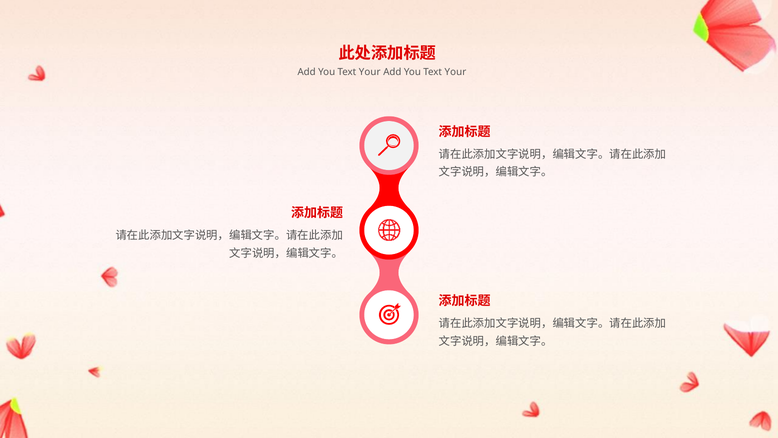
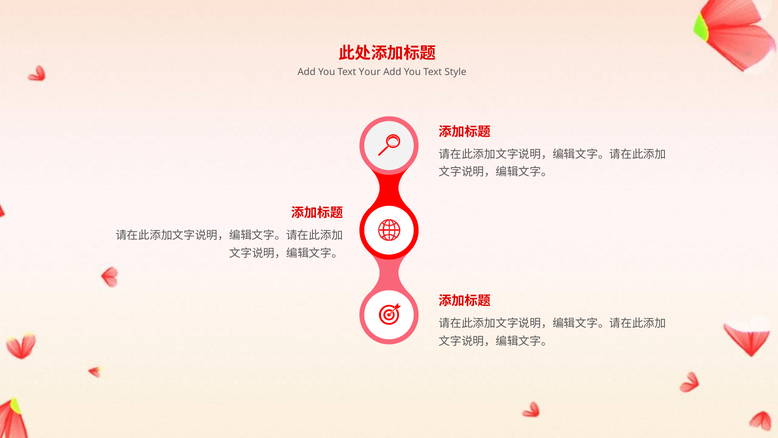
Your: Your -> Style (455, 72)
